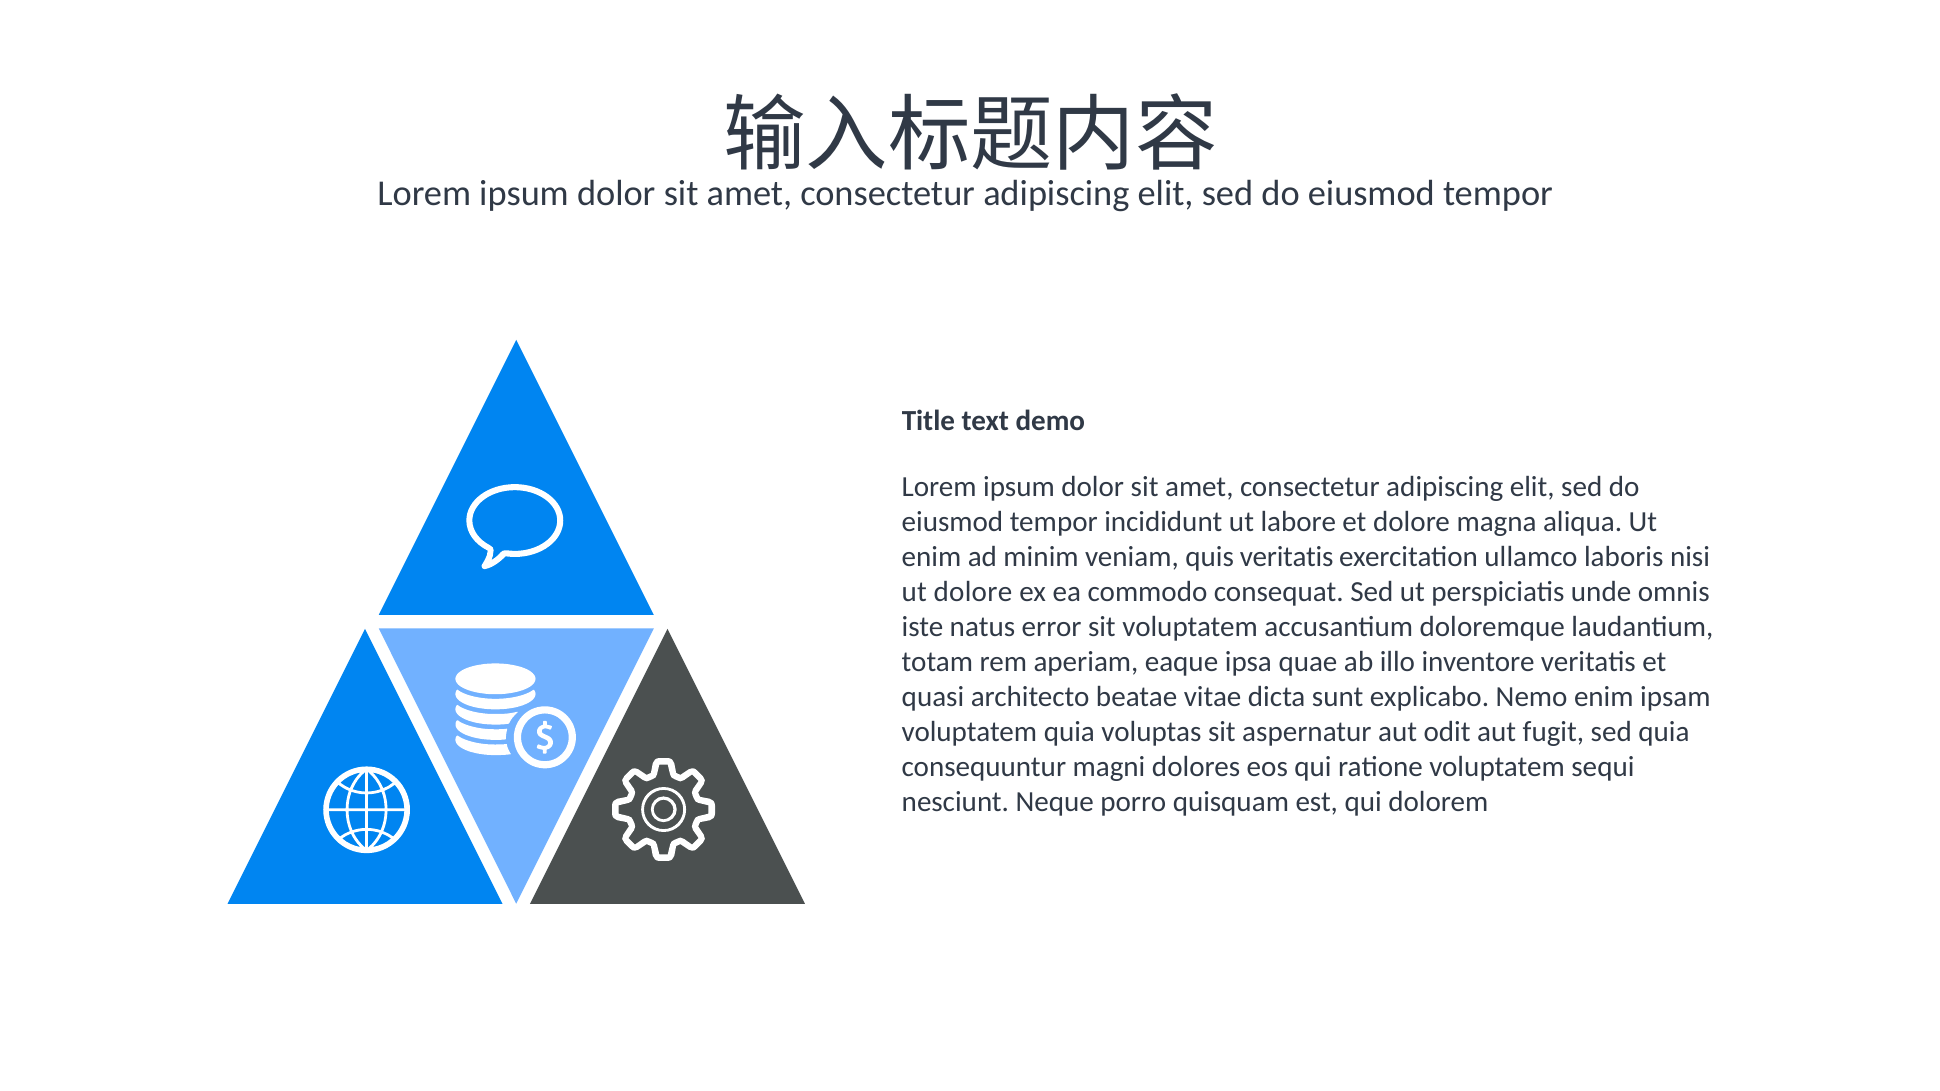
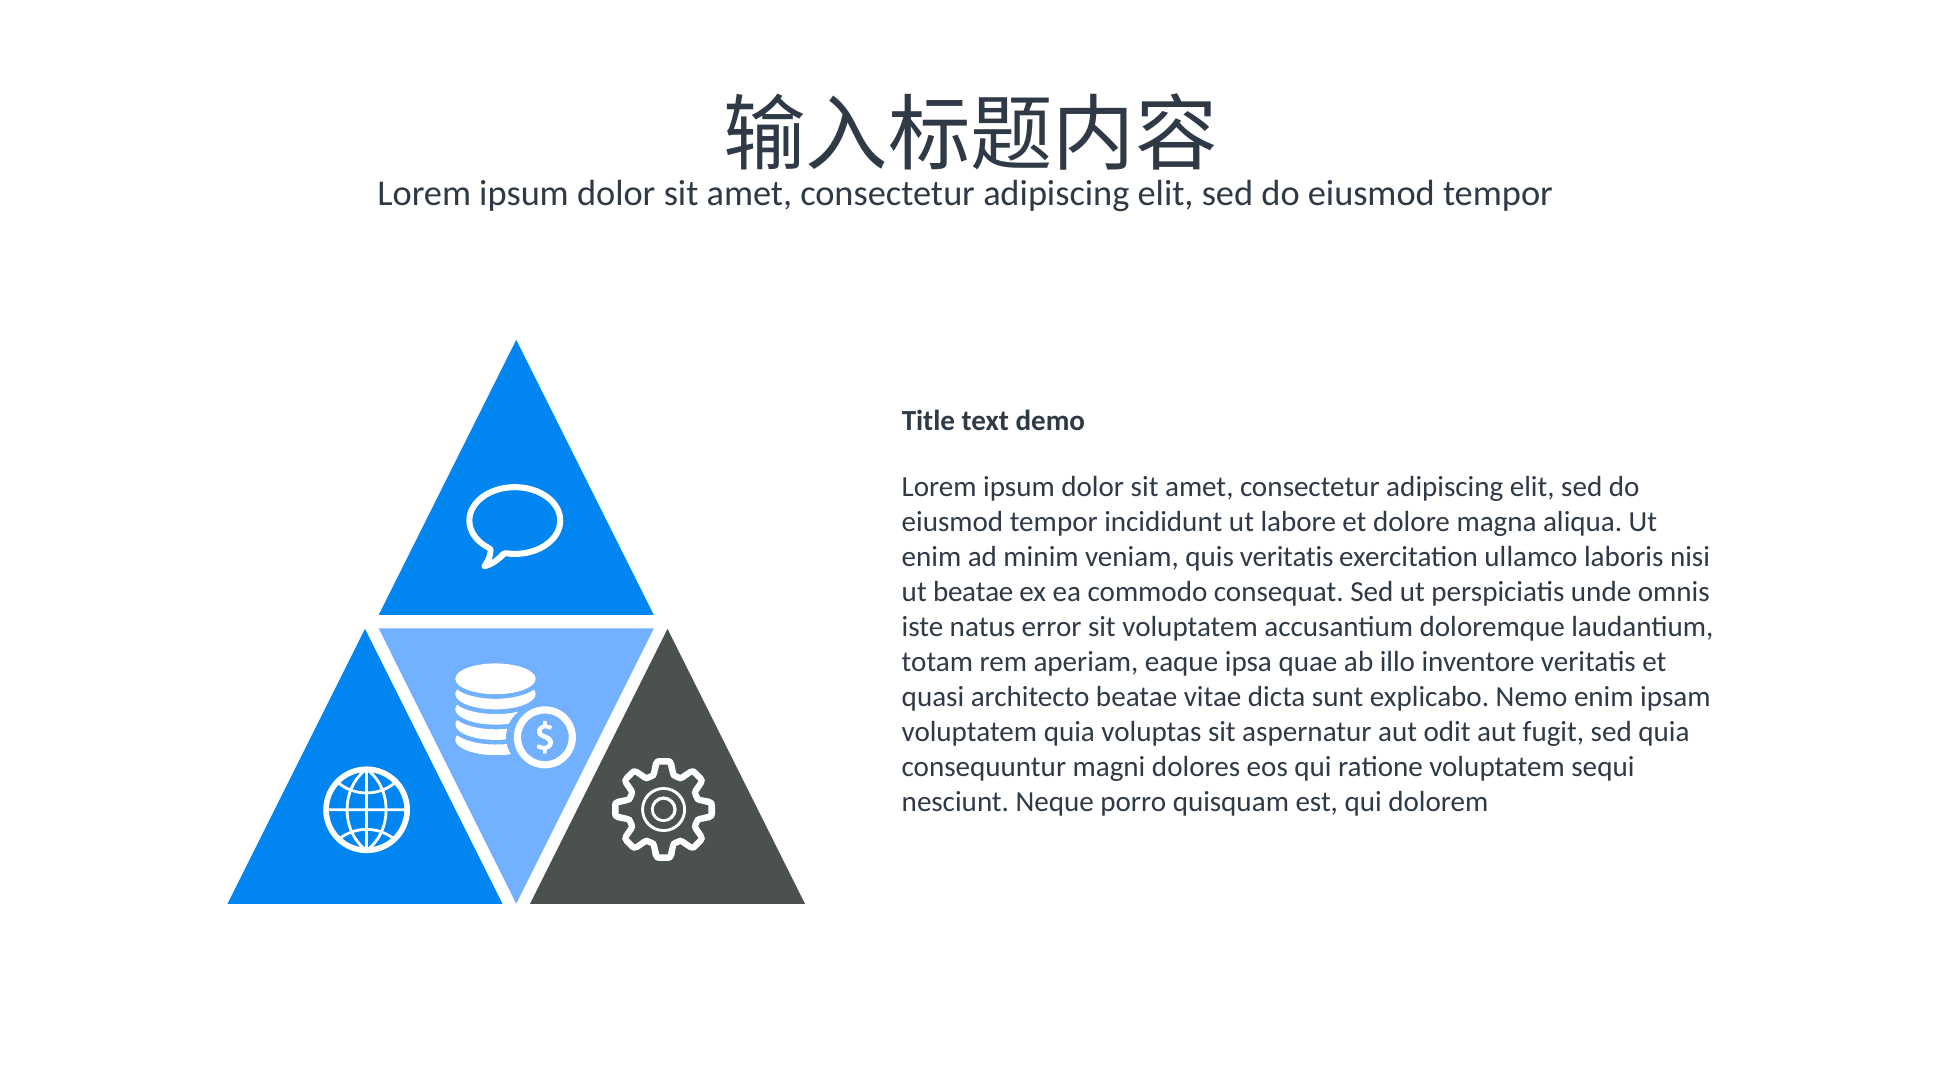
ut dolore: dolore -> beatae (973, 592)
